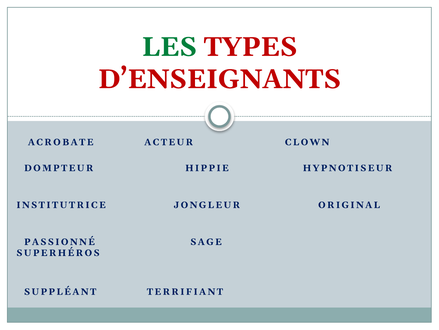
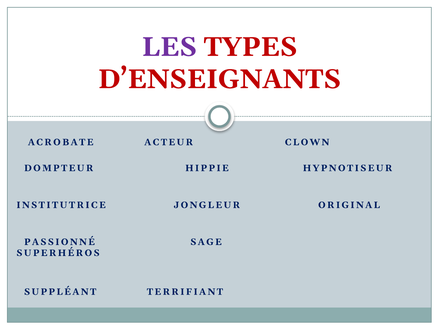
LES colour: green -> purple (169, 47)
